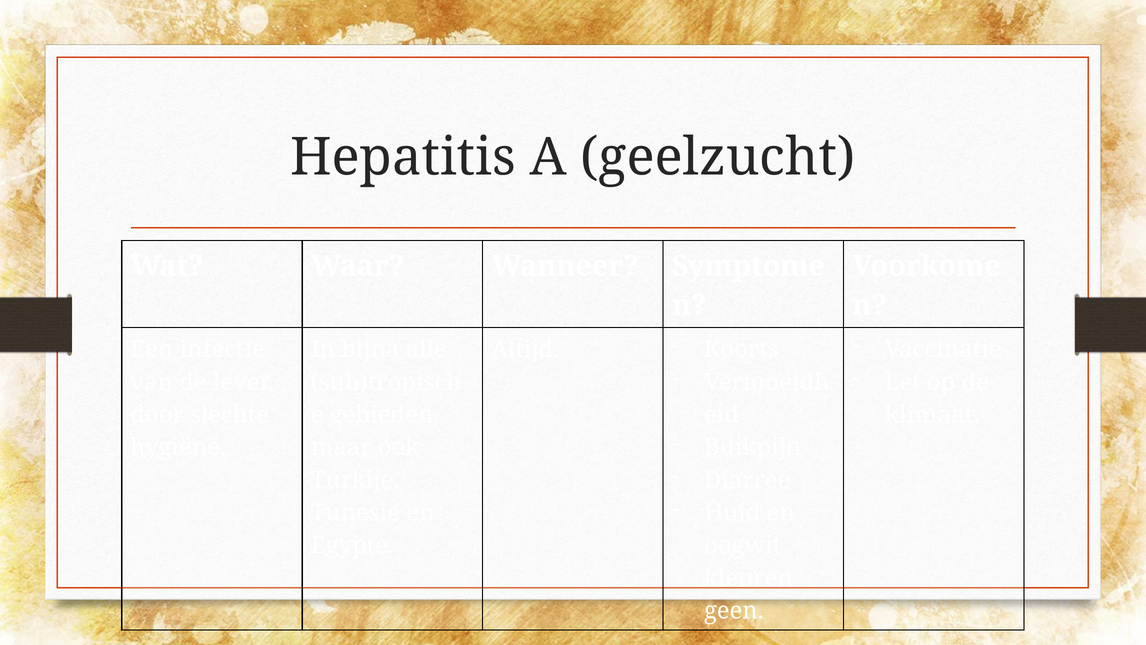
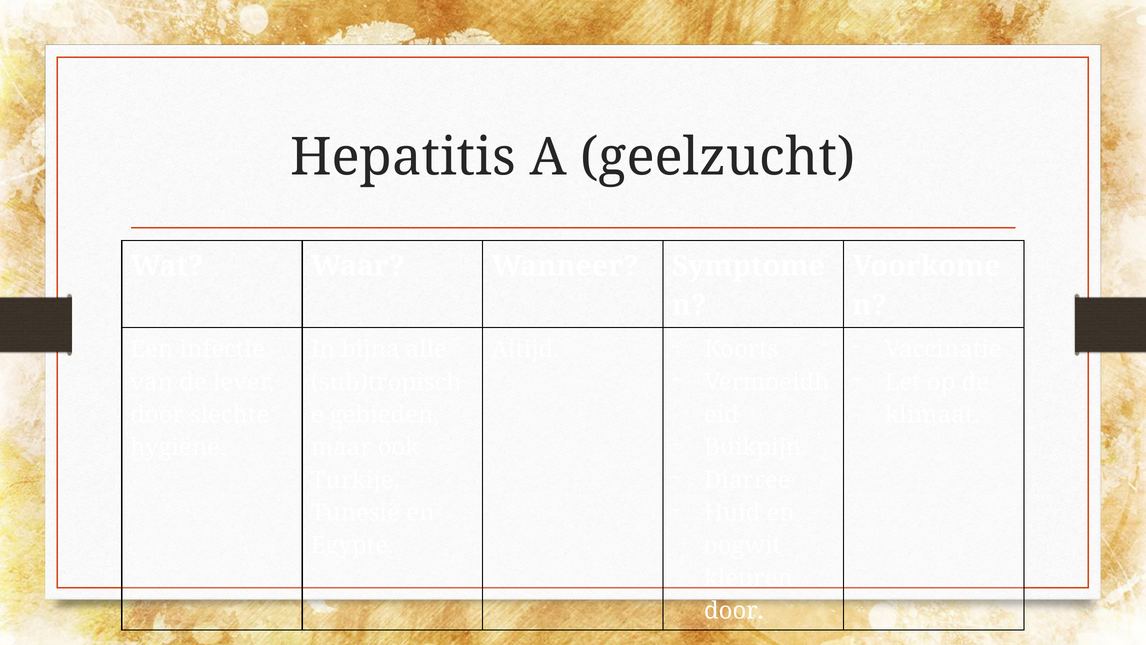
geen: geen -> door (734, 611)
